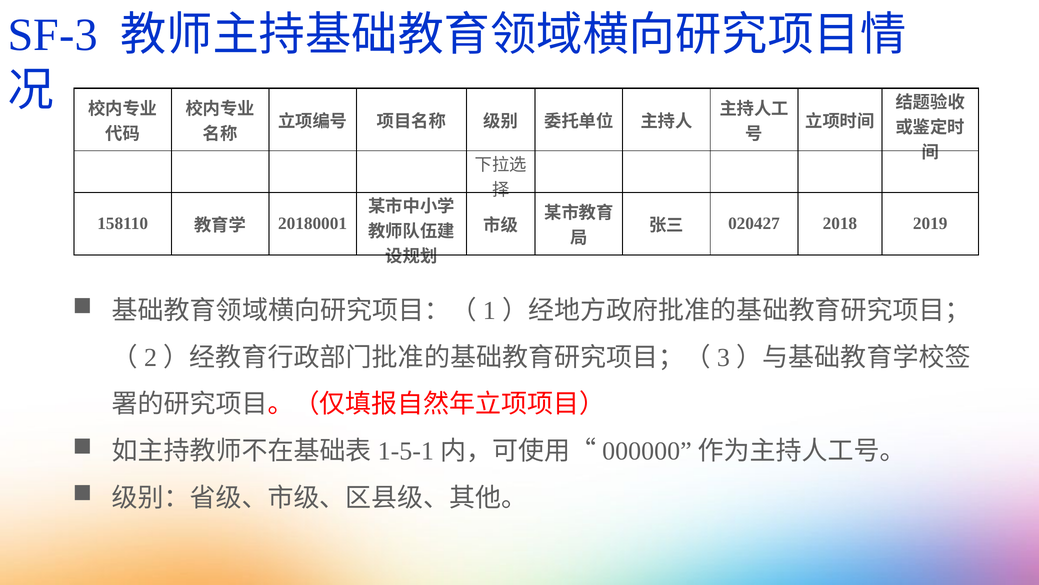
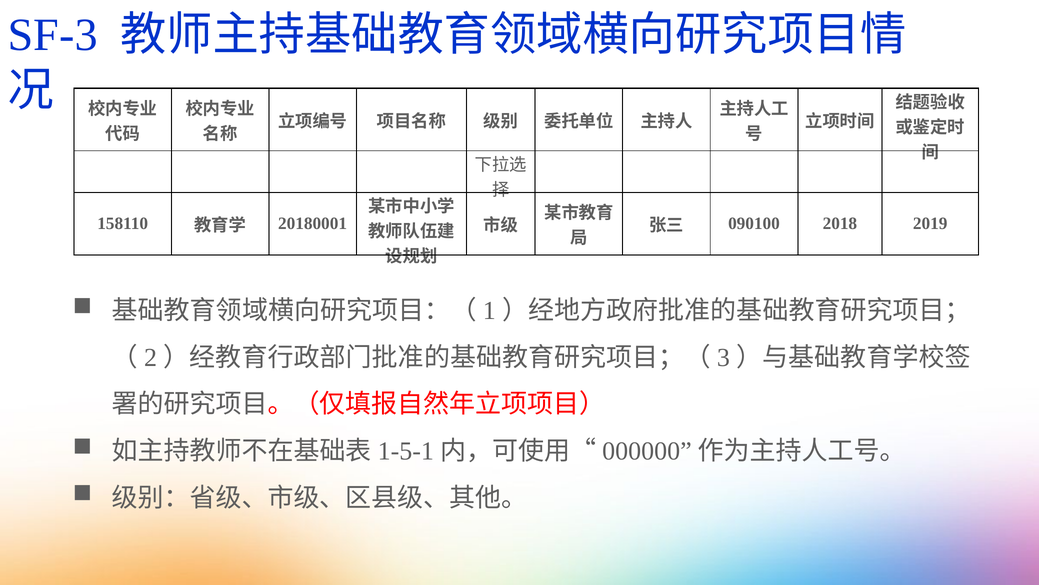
020427: 020427 -> 090100 (754, 223)
